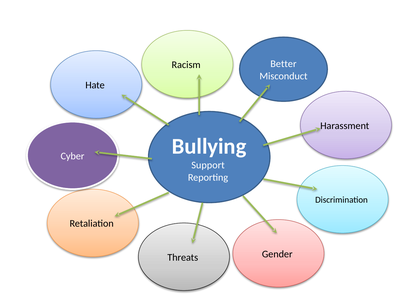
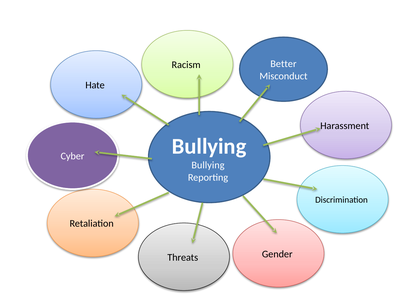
Support: Support -> Bullying (208, 165)
